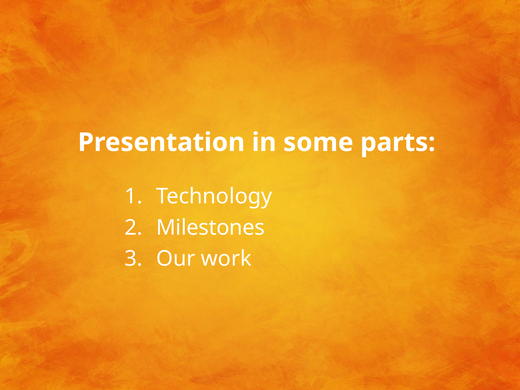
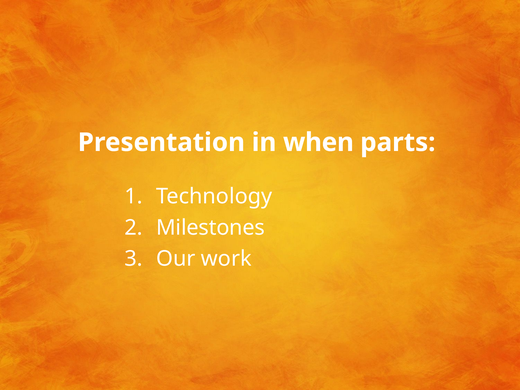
some: some -> when (318, 142)
